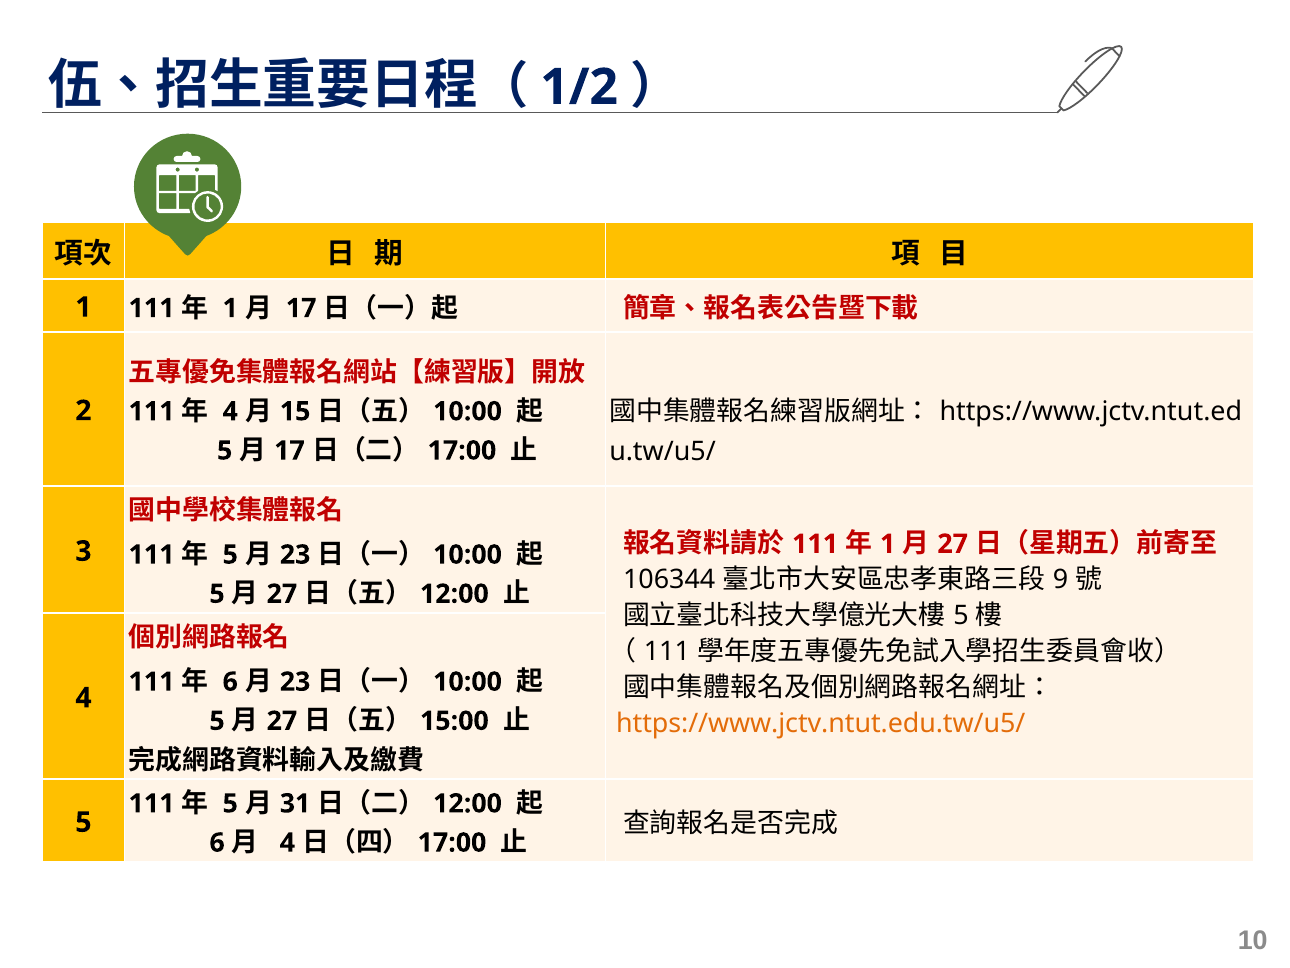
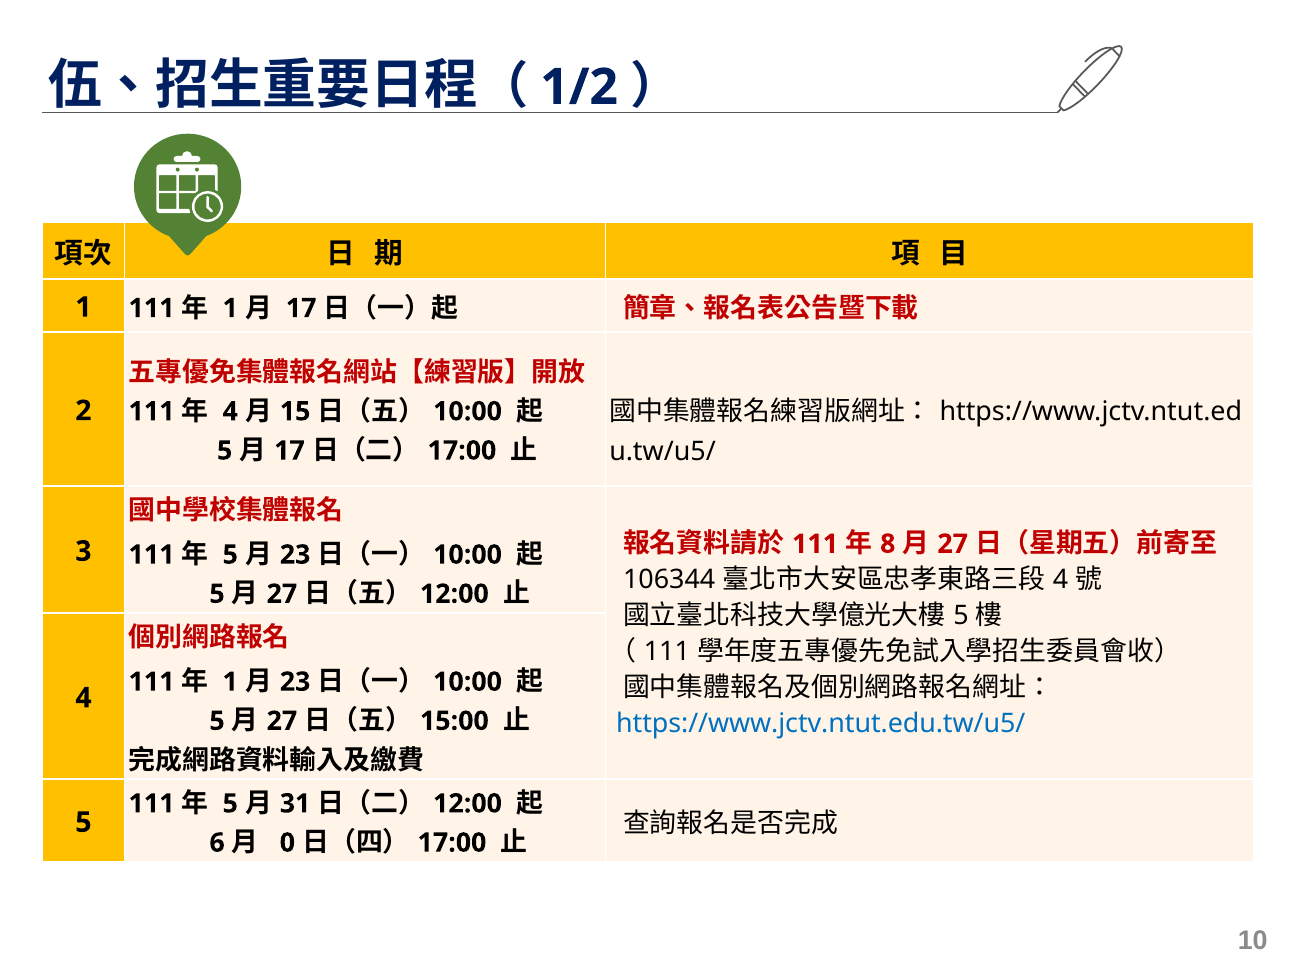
1: 1 -> 8 (888, 544)
9: 9 -> 4 (1061, 579)
6: 6 -> 1 (230, 681)
https://www.jctv.ntut.edu.tw/u5/ colour: orange -> blue (821, 723)
4: 4 -> 0 (287, 842)
